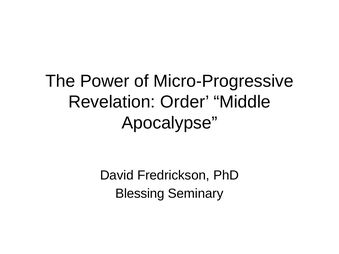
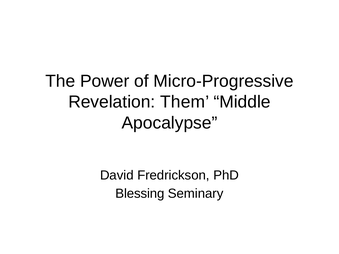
Order: Order -> Them (185, 102)
